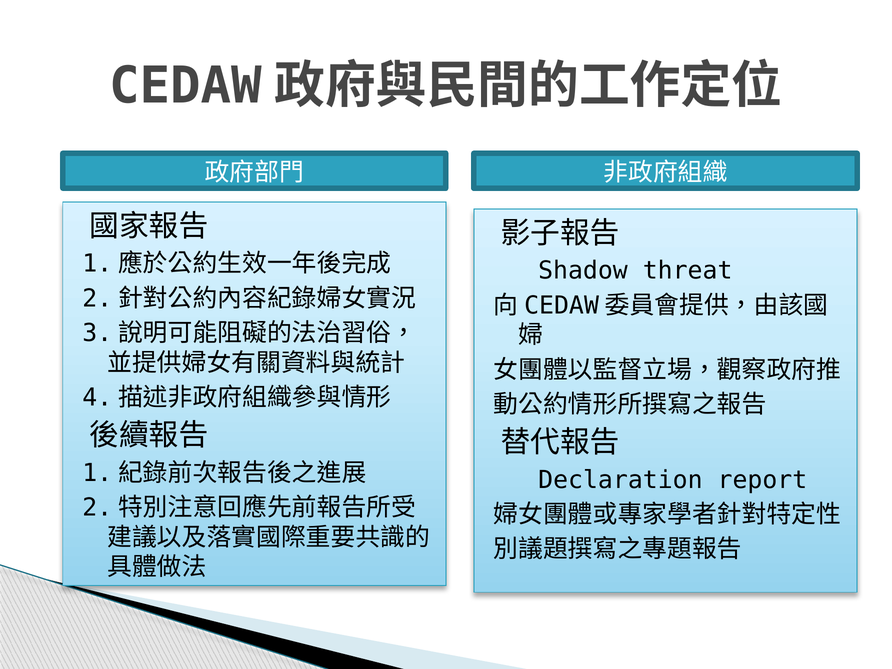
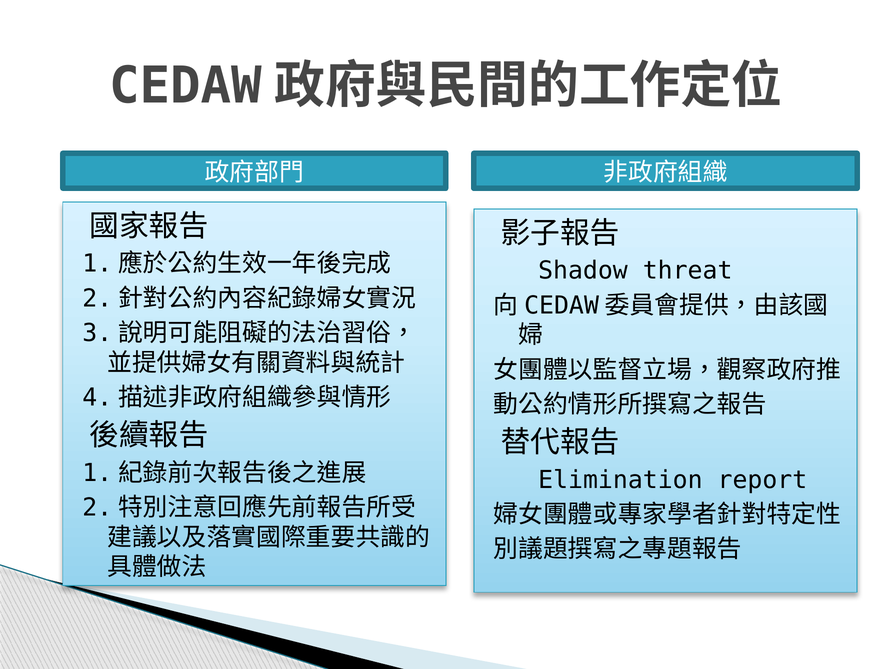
Declaration: Declaration -> Elimination (620, 480)
